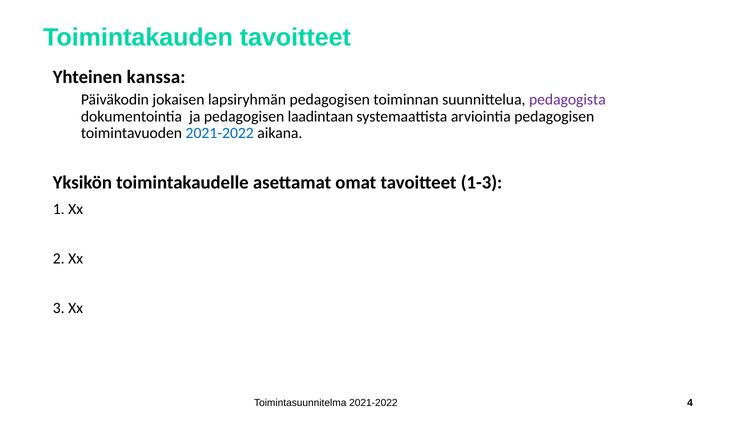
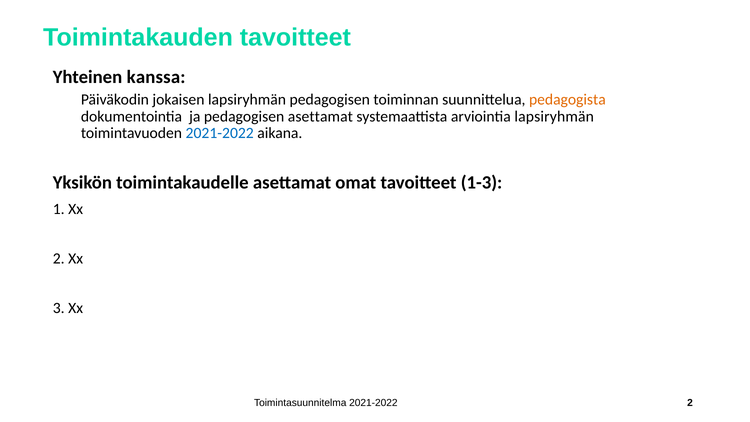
pedagogista colour: purple -> orange (567, 99)
pedagogisen laadintaan: laadintaan -> asettamat (320, 116)
arviointia pedagogisen: pedagogisen -> lapsiryhmän (554, 116)
2021-2022 4: 4 -> 2 (690, 403)
